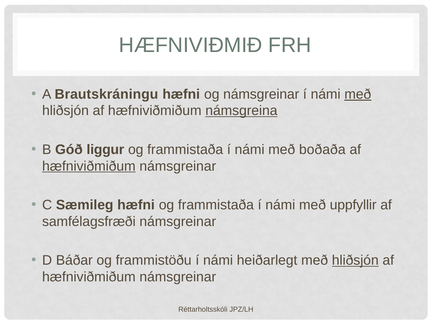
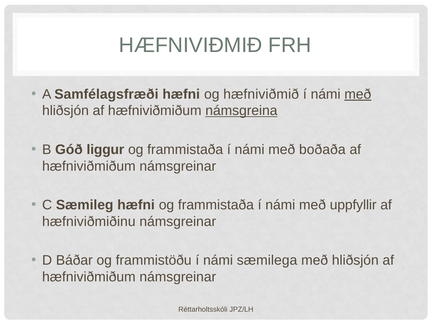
Brautskráningu: Brautskráningu -> Samfélagsfræði (106, 94)
og námsgreinar: námsgreinar -> hæfniviðmið (261, 94)
hæfniviðmiðum underline: present -> none (89, 166)
samfélagsfræði: samfélagsfræði -> hæfniviðmiðinu (89, 222)
heiðarlegt: heiðarlegt -> sæmilega (267, 260)
hliðsjón underline: present -> none (355, 260)
